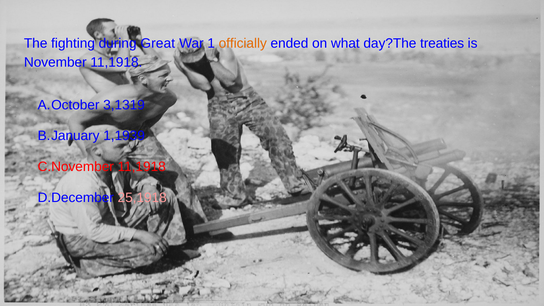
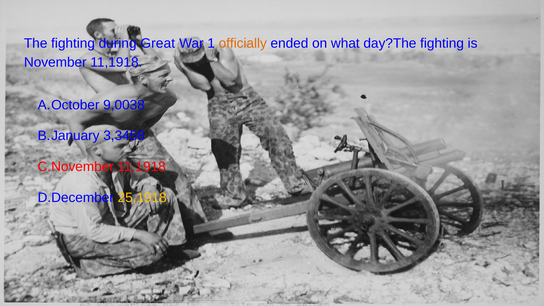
day?The treaties: treaties -> fighting (442, 43)
3,1319: 3,1319 -> 9,0038 (124, 105)
1,1939: 1,1939 -> 3,3458 (124, 136)
25,1918 colour: pink -> yellow (142, 198)
